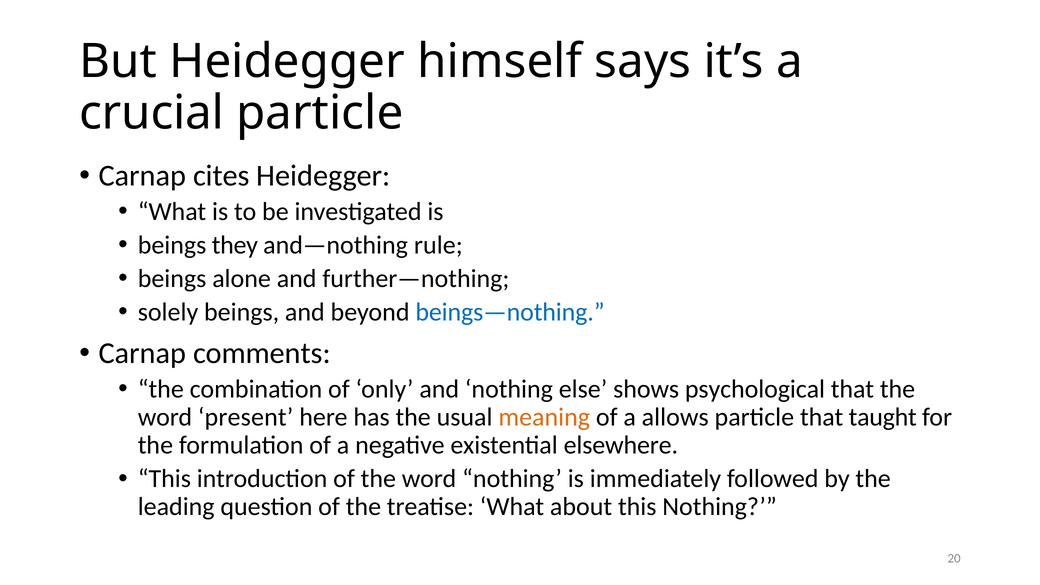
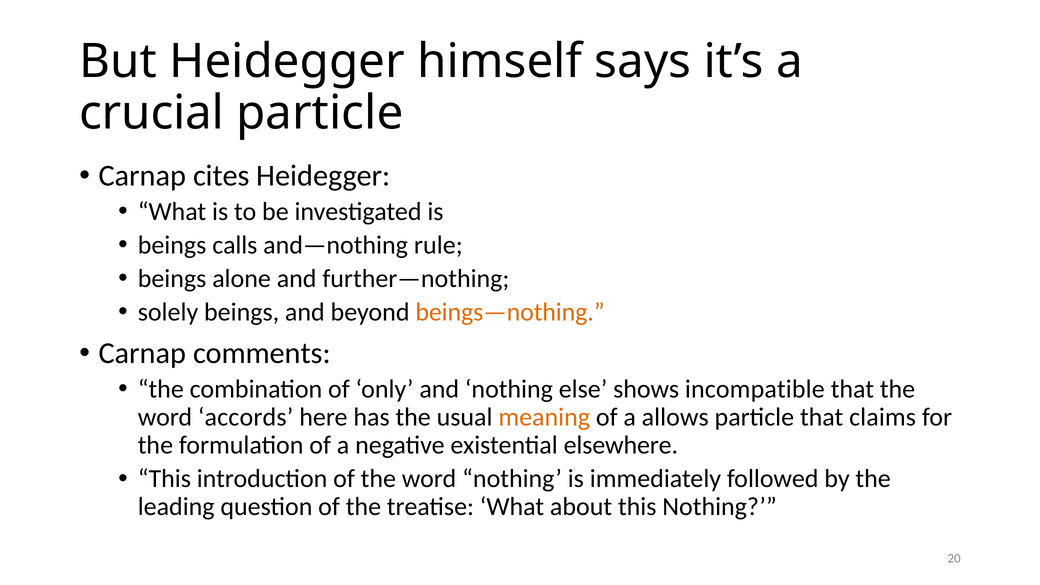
they: they -> calls (235, 245)
beings—nothing colour: blue -> orange (510, 312)
psychological: psychological -> incompatible (755, 389)
present: present -> accords (246, 417)
taught: taught -> claims (883, 417)
